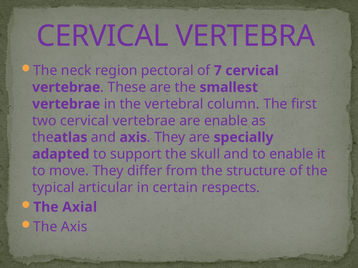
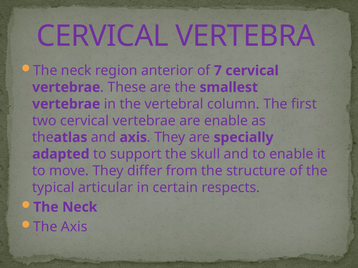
pectoral: pectoral -> anterior (167, 71)
Axial: Axial -> Neck (80, 207)
